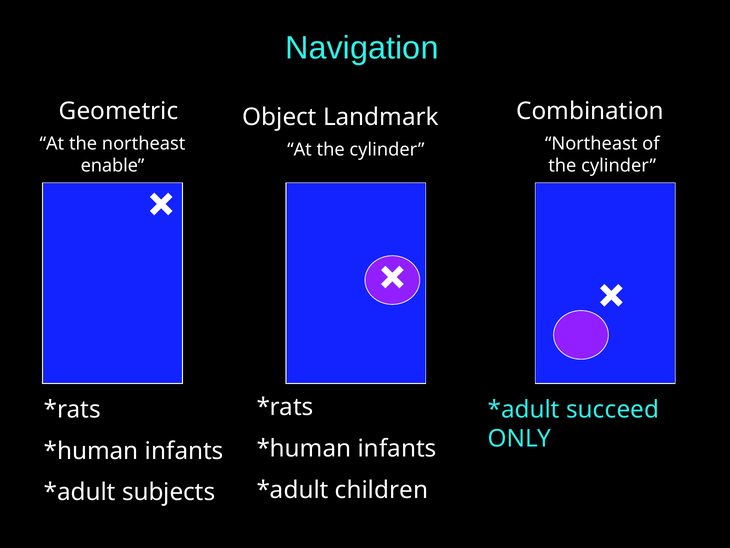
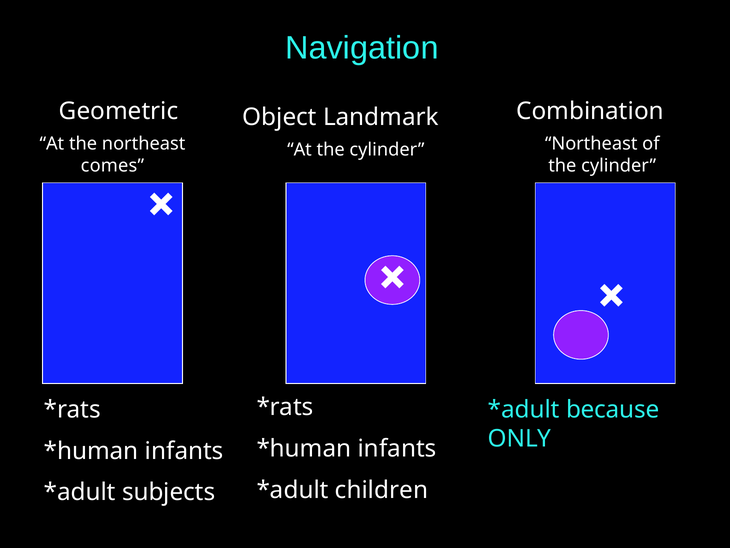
enable: enable -> comes (112, 165)
succeed: succeed -> because (613, 409)
